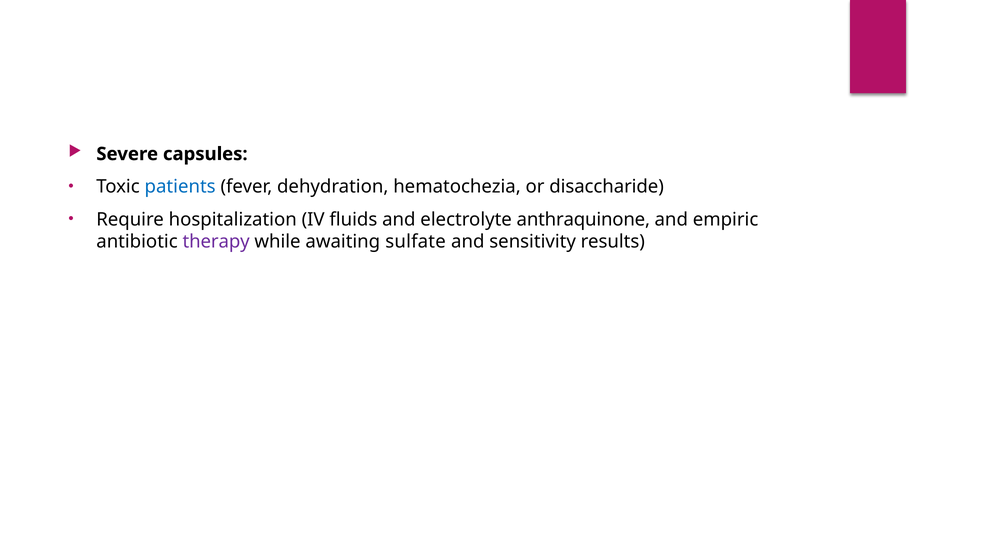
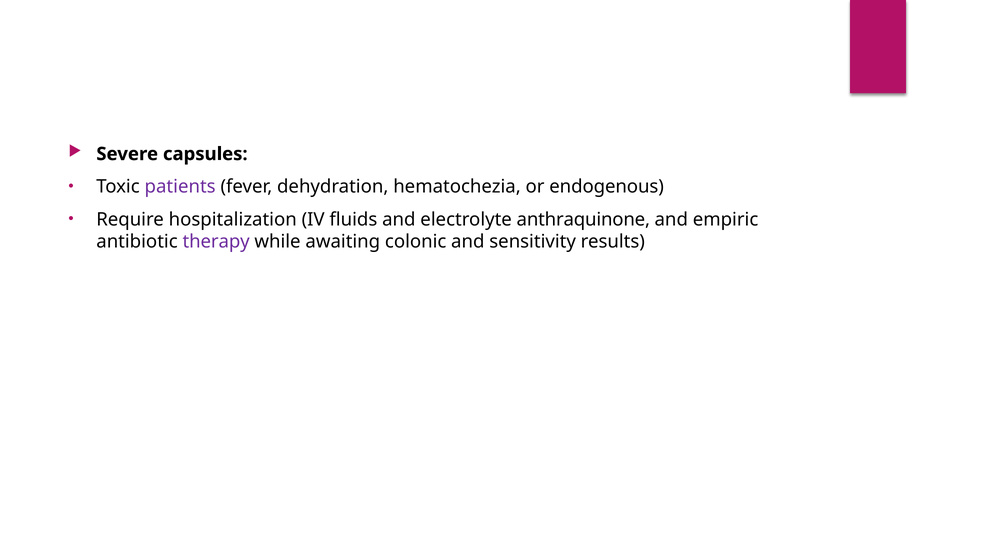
patients colour: blue -> purple (180, 187)
disaccharide: disaccharide -> endogenous (607, 187)
sulfate: sulfate -> colonic (416, 242)
